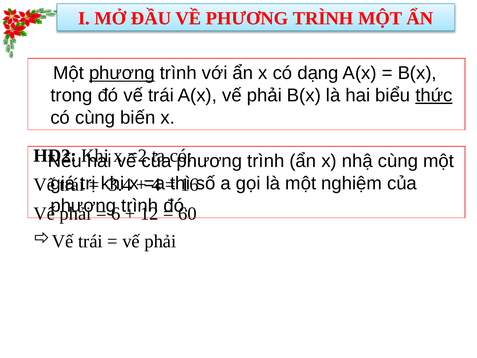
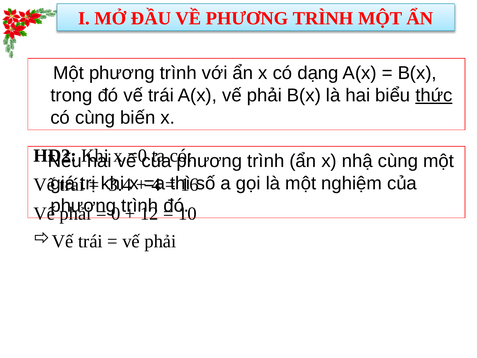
phương underline: present -> none (122, 73)
=2: =2 -> =0 (137, 155)
6: 6 -> 0 (116, 214)
60: 60 -> 10 (188, 214)
